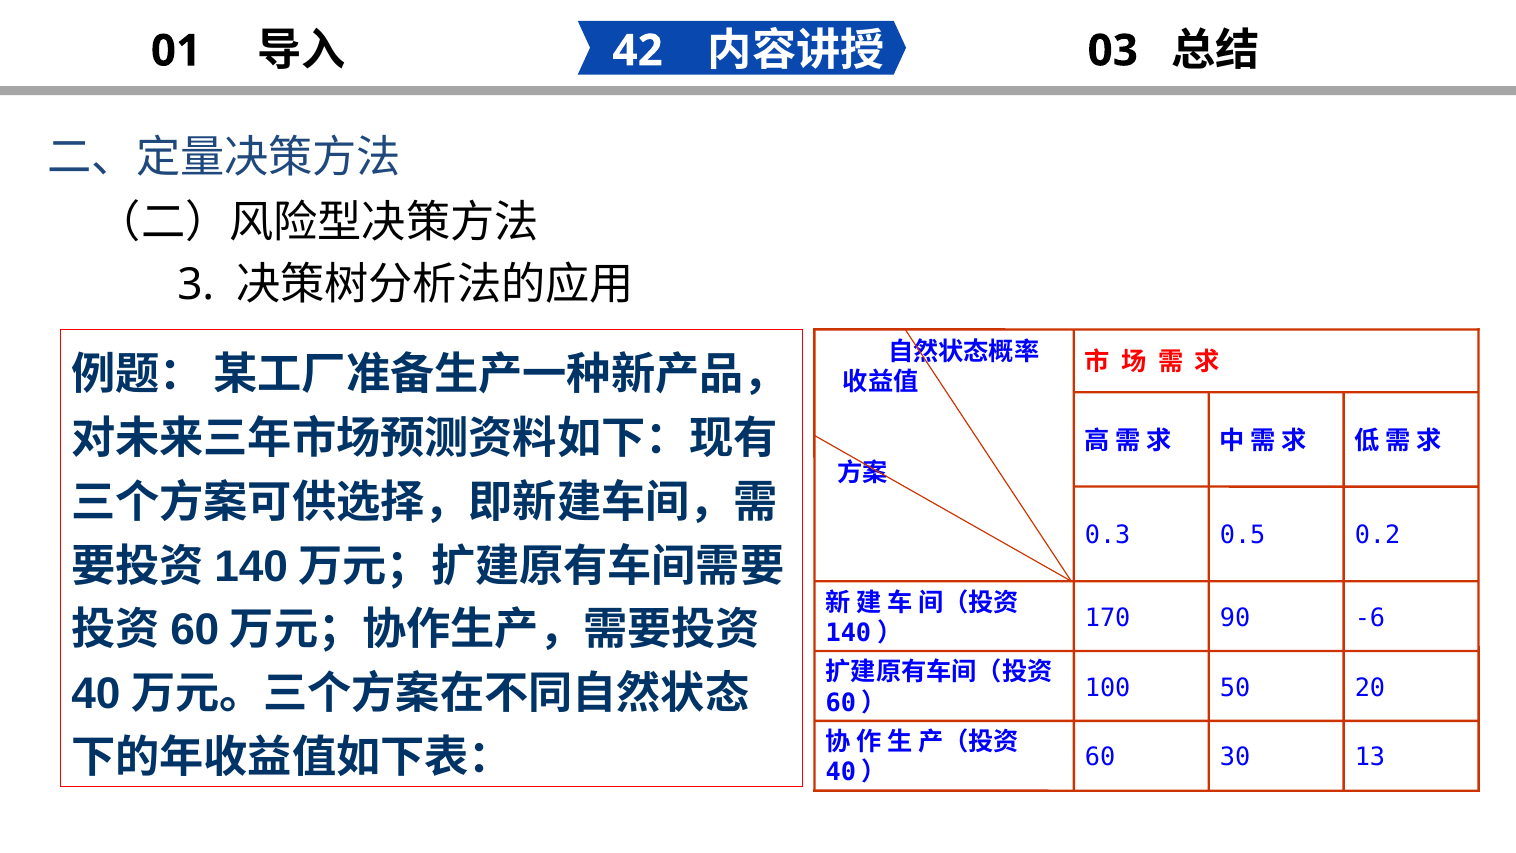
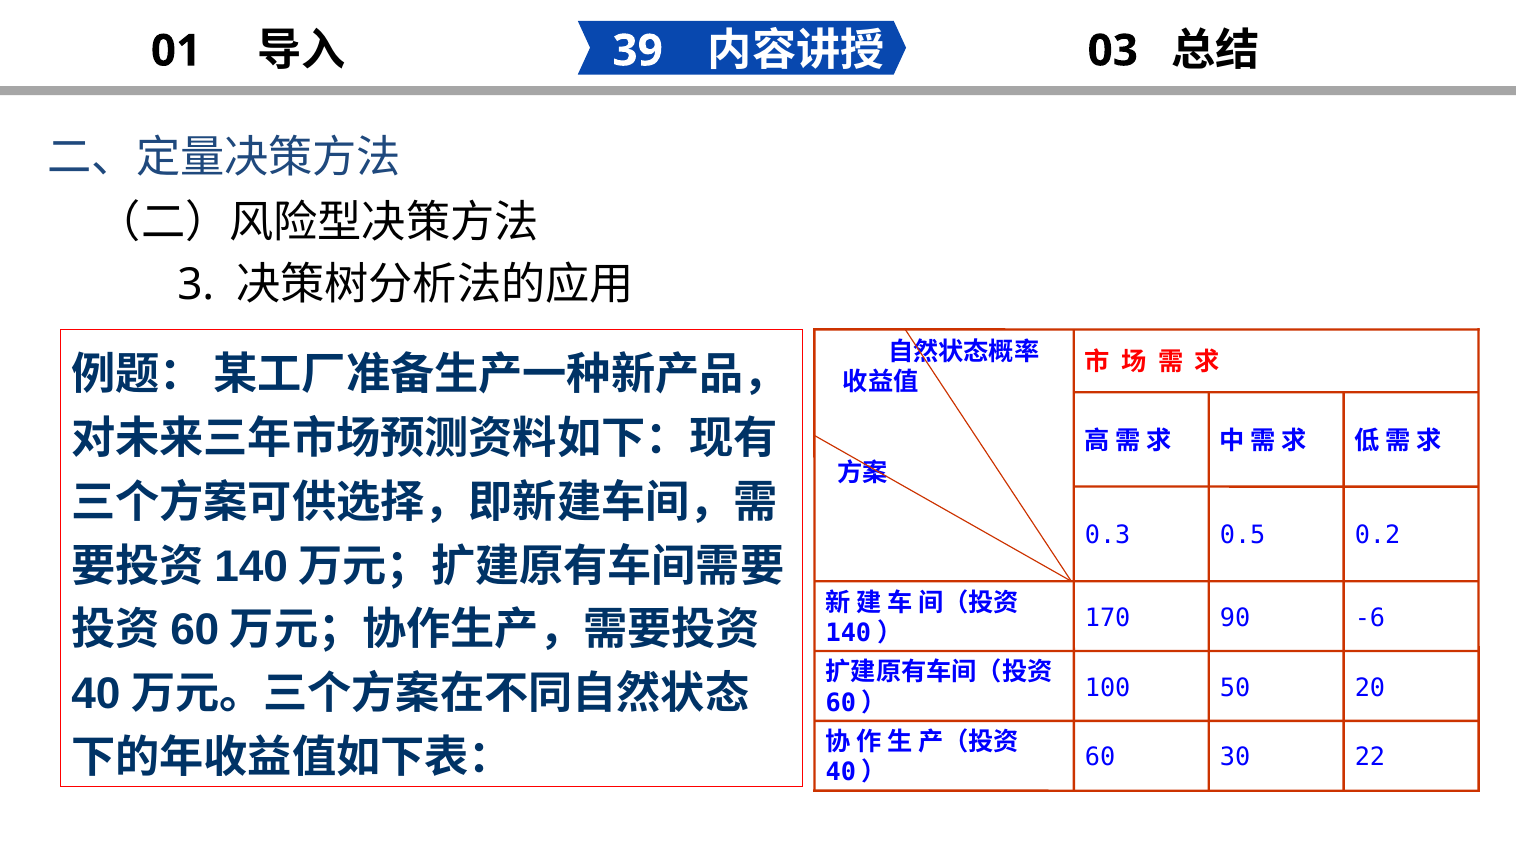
42: 42 -> 39 (638, 51)
13: 13 -> 22 (1370, 757)
